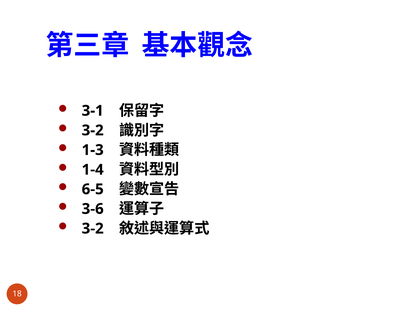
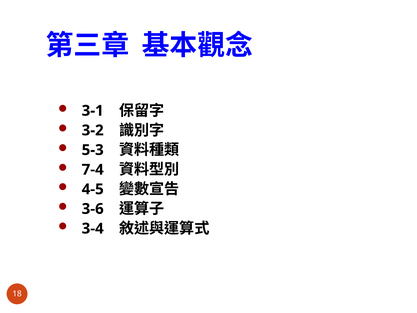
1-3: 1-3 -> 5-3 (93, 150)
1-4: 1-4 -> 7-4 (93, 169)
6-5: 6-5 -> 4-5 (93, 189)
3-2: 3-2 -> 3-4 (93, 228)
